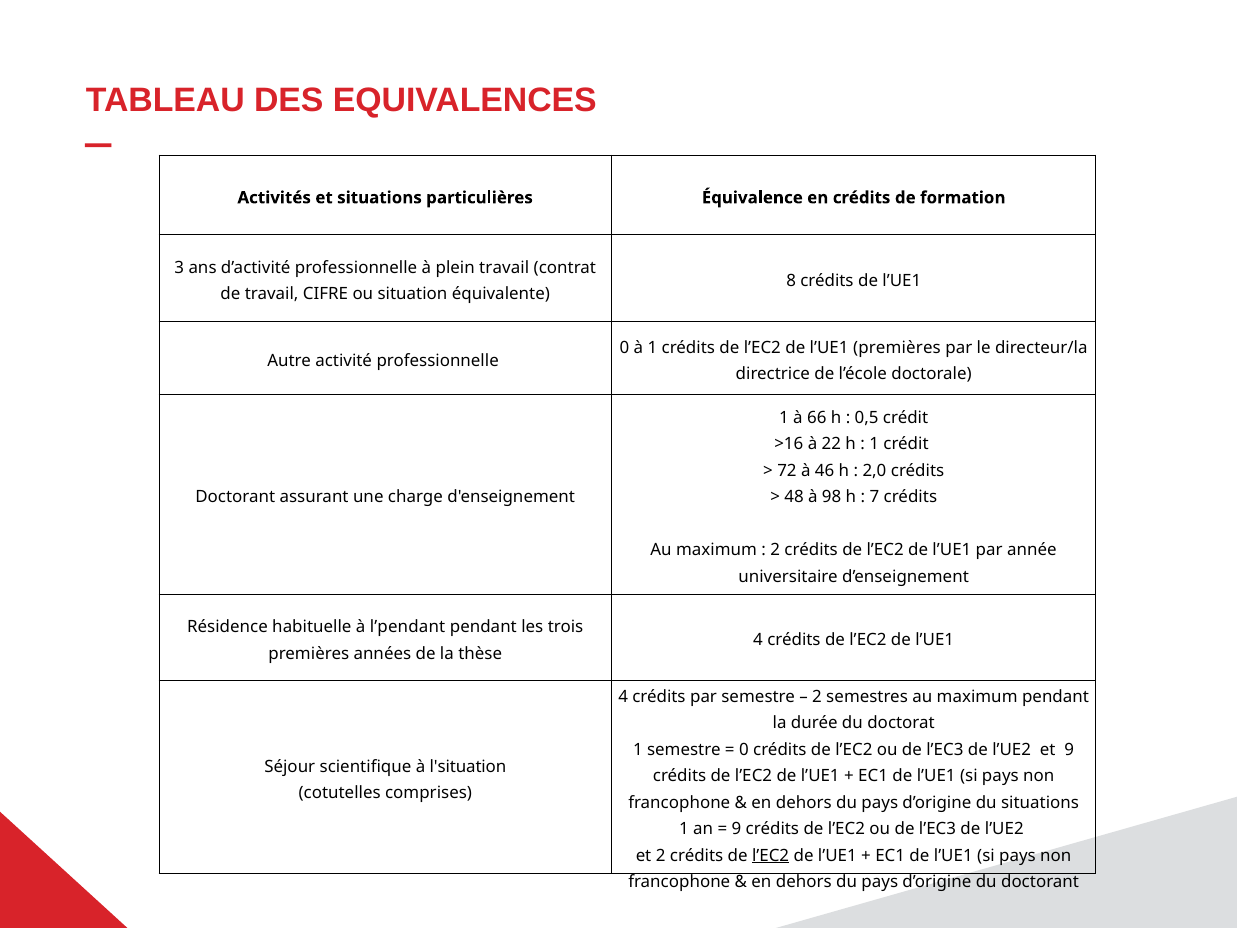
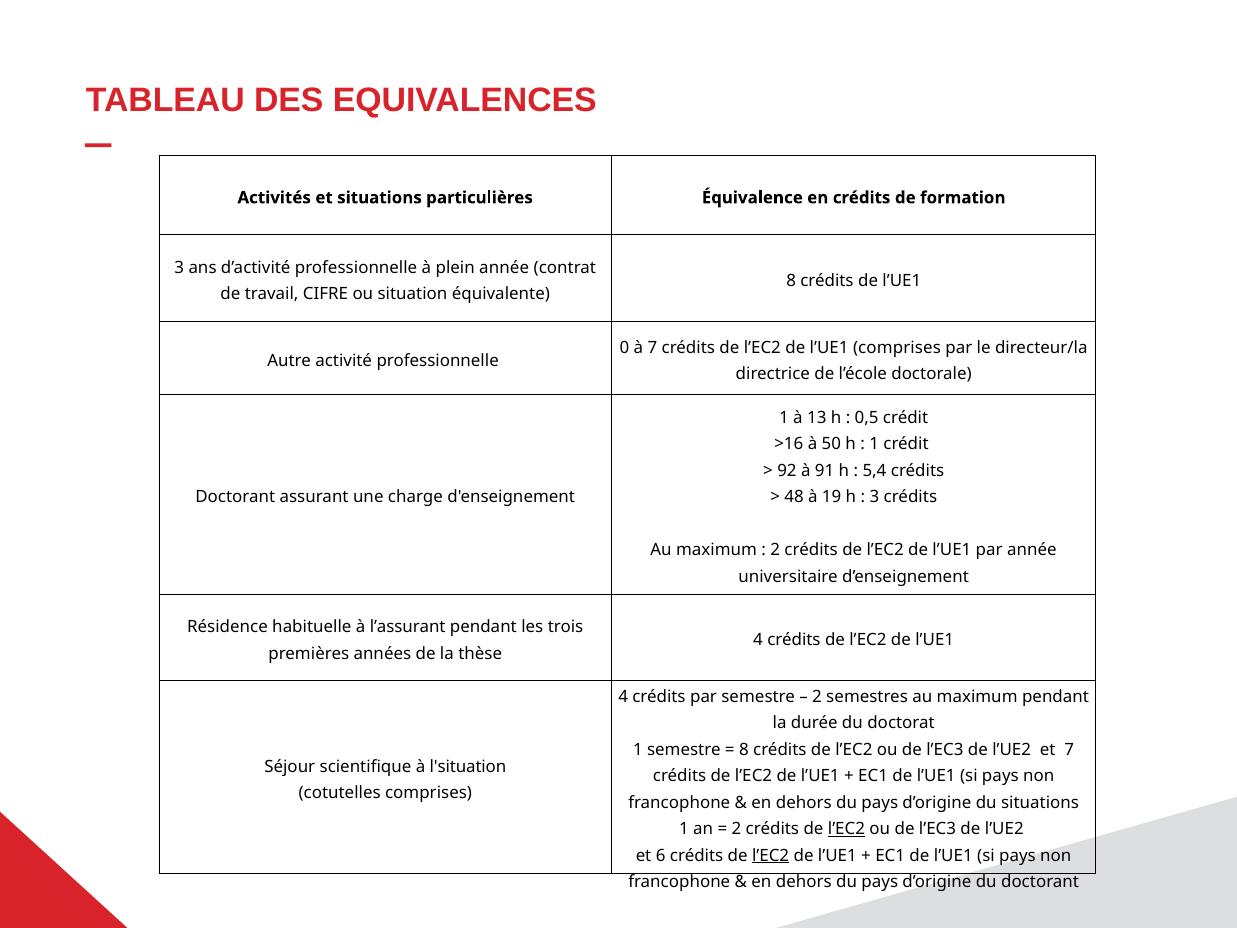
plein travail: travail -> année (504, 268)
à 1: 1 -> 7 (652, 348)
l’UE1 premières: premières -> comprises (897, 348)
66: 66 -> 13 (817, 418)
22: 22 -> 50 (831, 444)
72: 72 -> 92 (787, 471)
46: 46 -> 91 (825, 471)
2,0: 2,0 -> 5,4 (874, 471)
98: 98 -> 19 (832, 497)
7: 7 -> 3 (874, 497)
l’pendant: l’pendant -> l’assurant (408, 627)
0: 0 -> 8 (744, 749)
et 9: 9 -> 7 (1069, 749)
9: 9 -> 2 (737, 829)
l’EC2 underline: none -> present (846, 829)
et 2: 2 -> 6 (661, 855)
